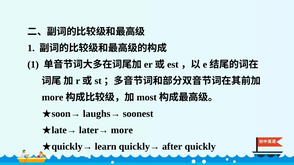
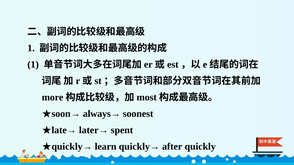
laughs→: laughs→ -> always→ (102, 114)
more: more -> spent (122, 130)
